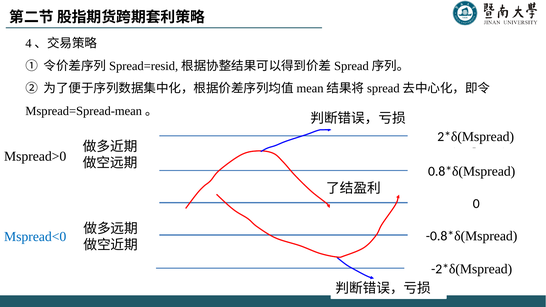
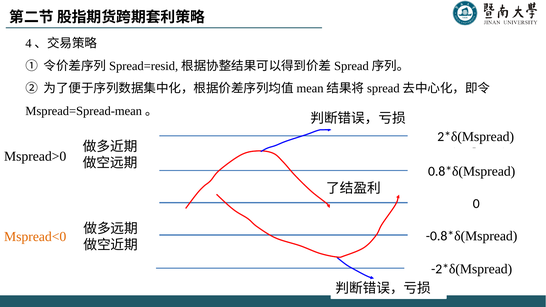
Mspread<0 colour: blue -> orange (35, 237)
